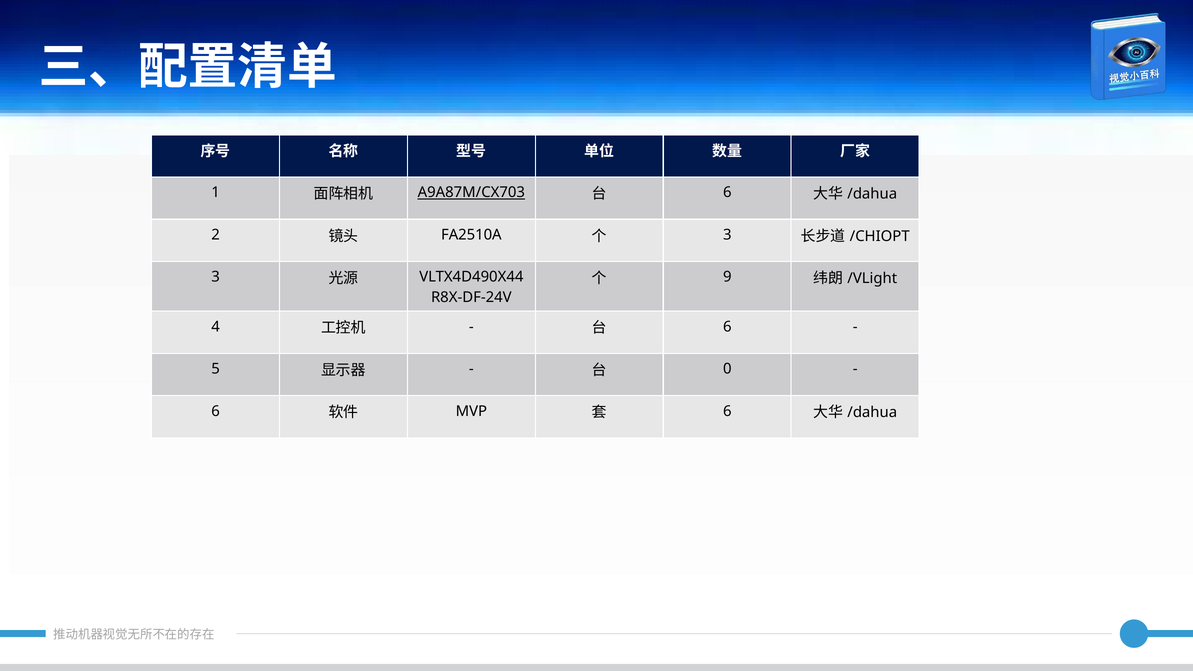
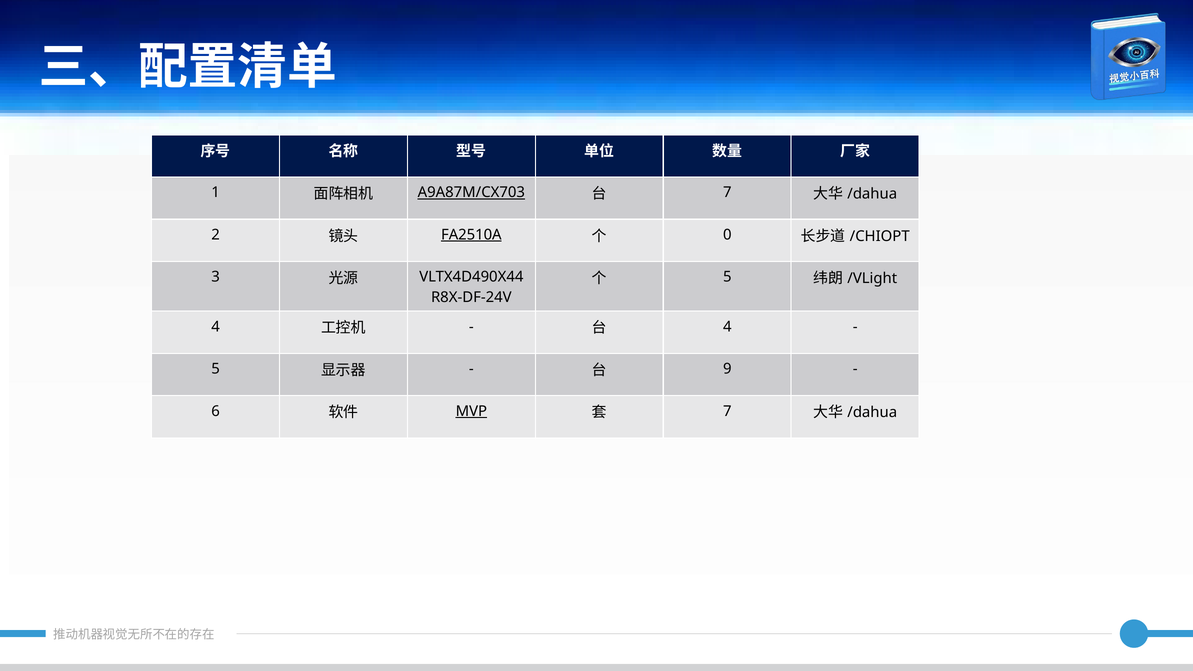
6: 6 -> 7 (727, 193)
FA2510A underline: none -> present (471, 235)
3: 3 -> 0 (727, 235)
9: 9 -> 5 (727, 277)
6: 6 -> 4 (727, 327)
0: 0 -> 9 (727, 369)
MVP underline: none -> present (471, 411)
6: 6 -> 7 (727, 411)
